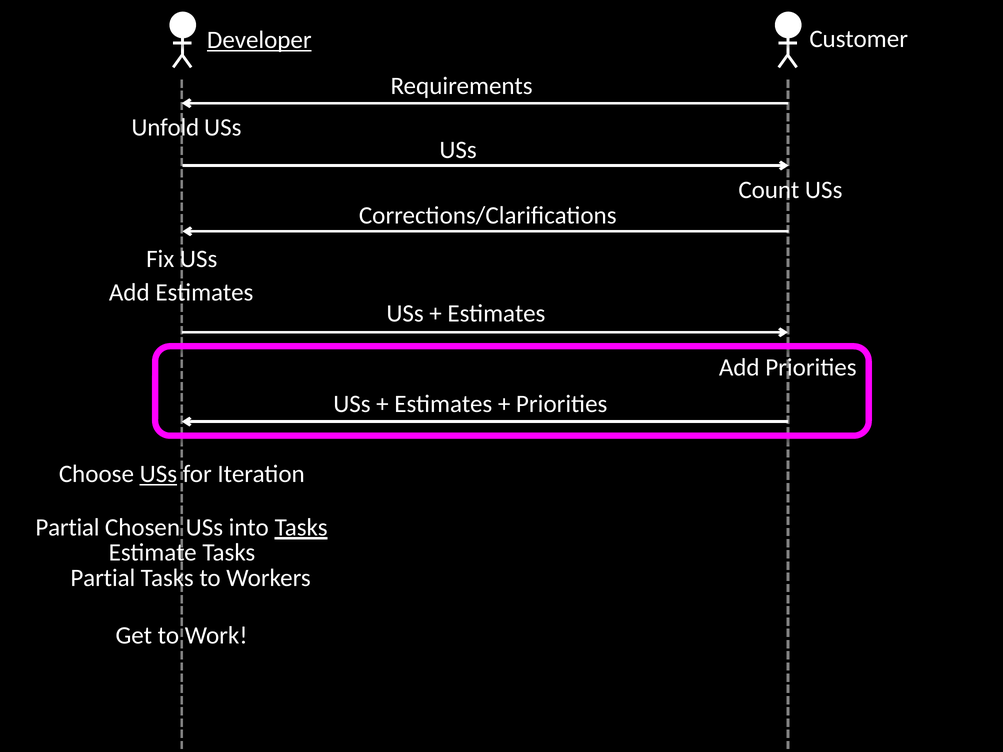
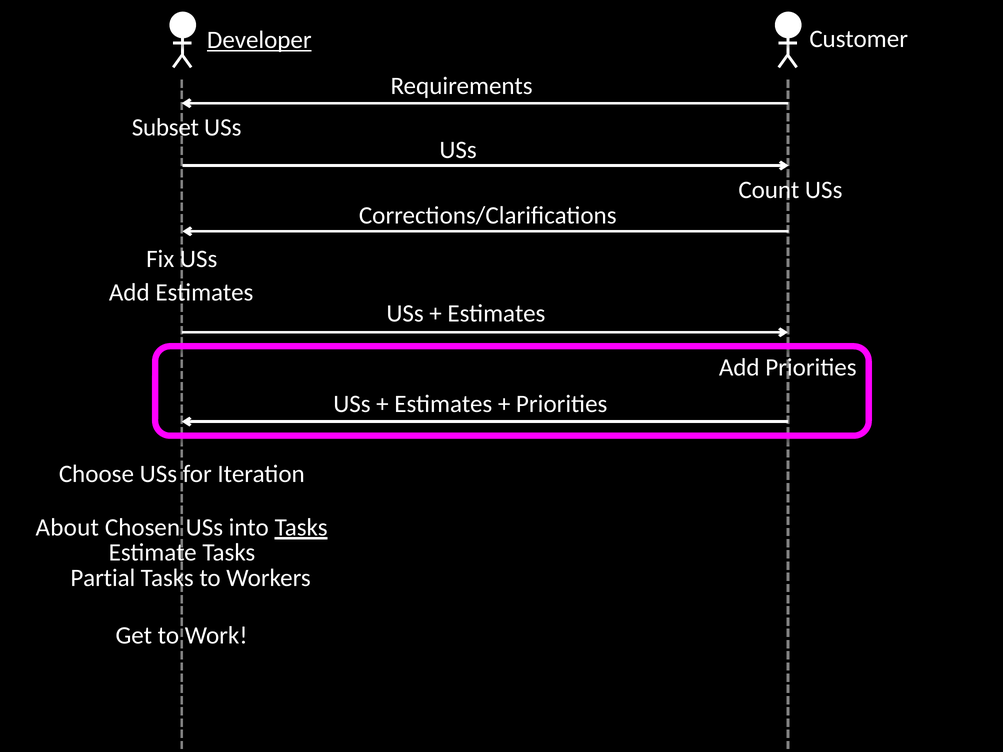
Unfold: Unfold -> Subset (165, 128)
USs underline: present -> none (158, 474)
Partial: Partial -> About (67, 528)
